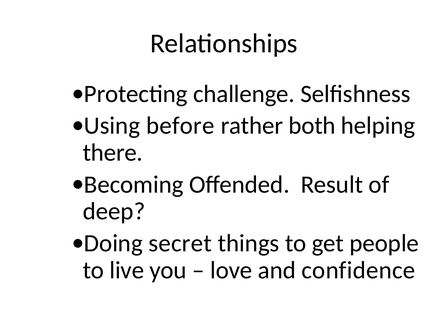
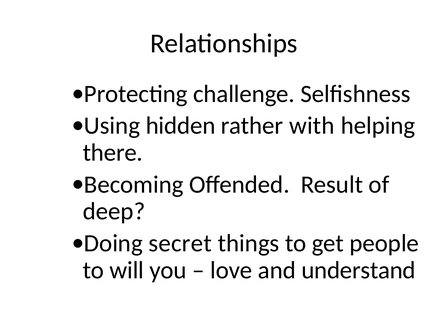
before: before -> hidden (181, 126)
both: both -> with (312, 126)
live: live -> will (127, 270)
confidence: confidence -> understand (359, 270)
